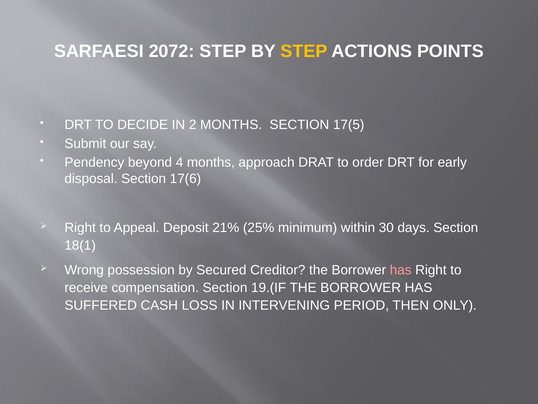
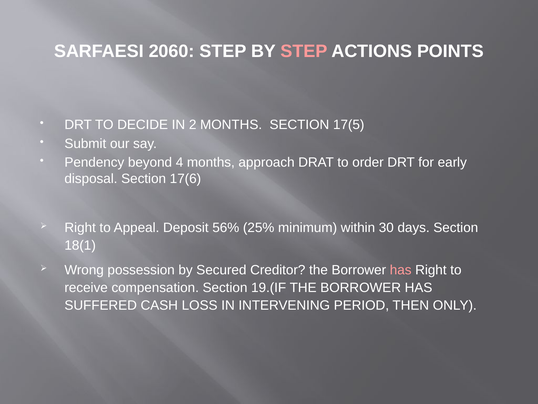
2072: 2072 -> 2060 (172, 51)
STEP colour: yellow -> pink (304, 51)
21%: 21% -> 56% (226, 227)
